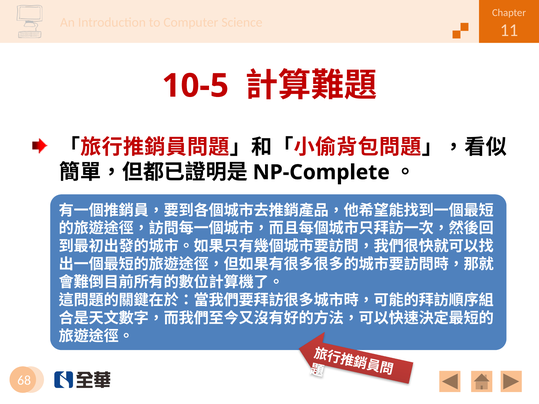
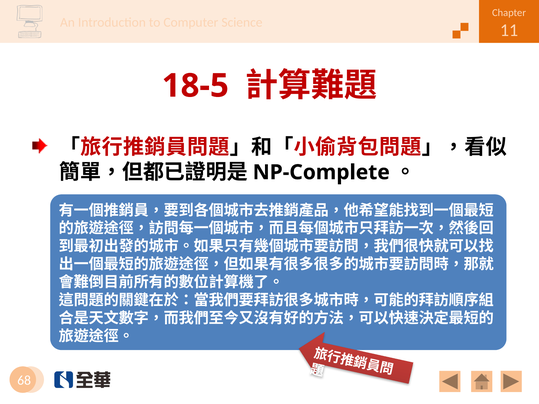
10-5: 10-5 -> 18-5 (195, 86)
